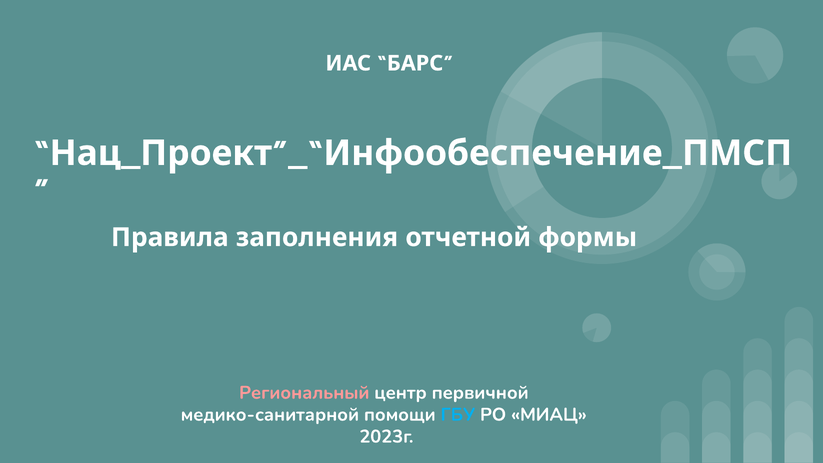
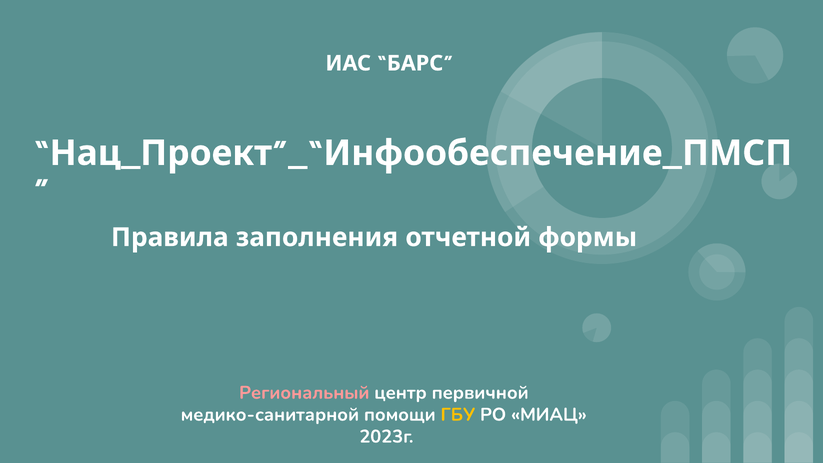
ГБУ colour: light blue -> yellow (458, 415)
